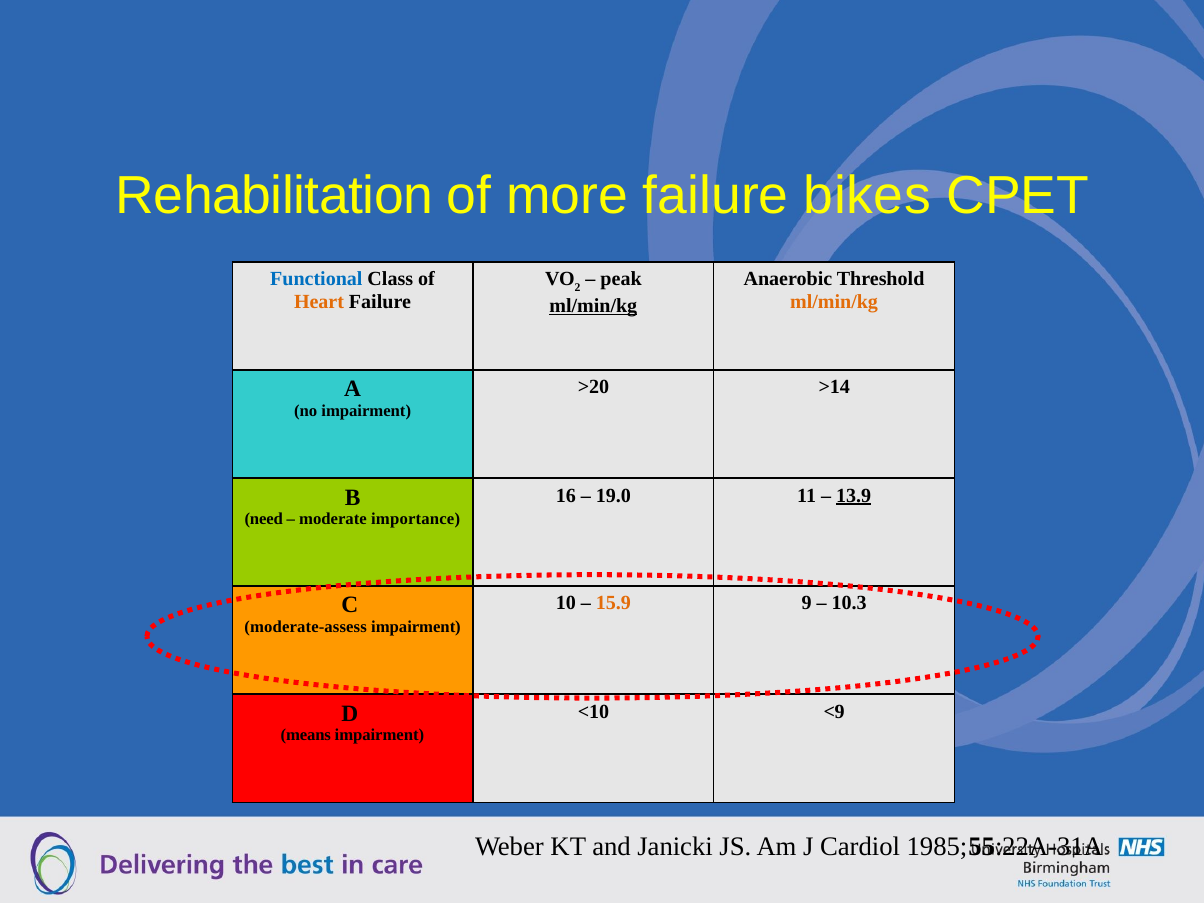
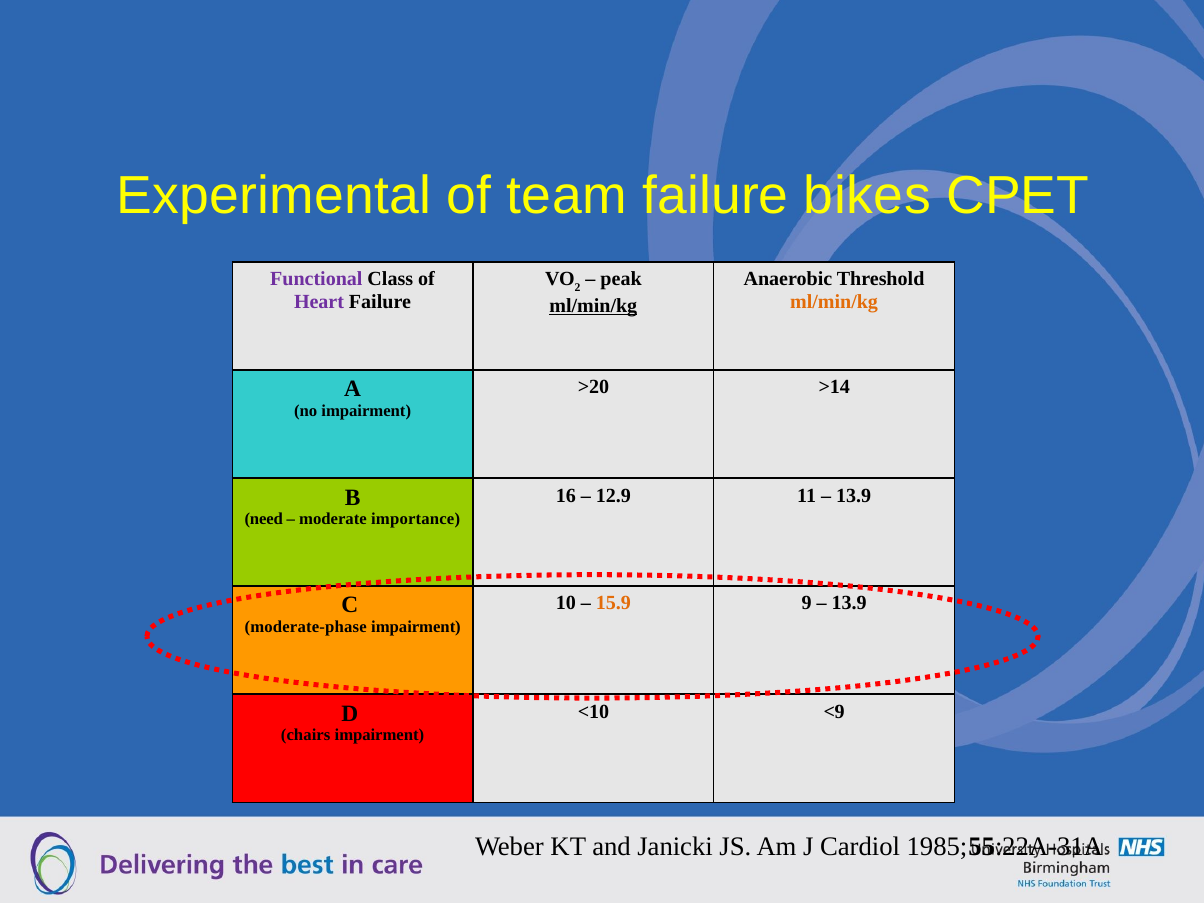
Rehabilitation: Rehabilitation -> Experimental (274, 196)
more: more -> team (567, 196)
Functional colour: blue -> purple (316, 279)
Heart colour: orange -> purple (319, 301)
19.0: 19.0 -> 12.9 (613, 495)
13.9 underline: present -> none (854, 495)
10.3: 10.3 -> 13.9 (849, 603)
moderate-assess: moderate-assess -> moderate-phase (306, 627)
means: means -> chairs (306, 735)
